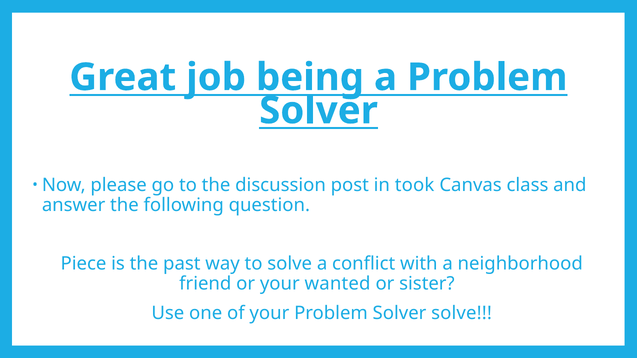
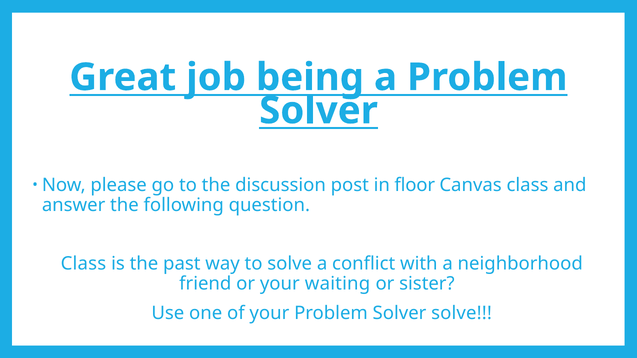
took: took -> floor (415, 185)
Piece: Piece -> Class (83, 264)
wanted: wanted -> waiting (338, 284)
